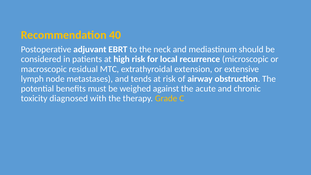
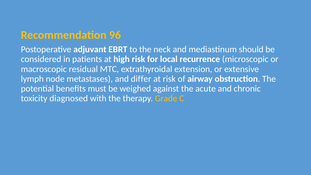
40: 40 -> 96 (115, 35)
tends: tends -> differ (141, 79)
